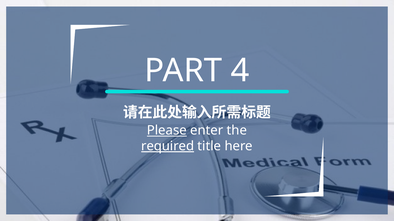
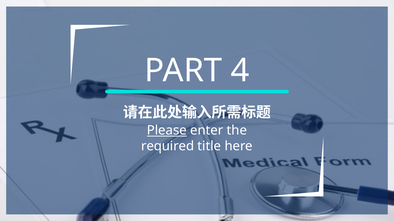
required underline: present -> none (168, 147)
